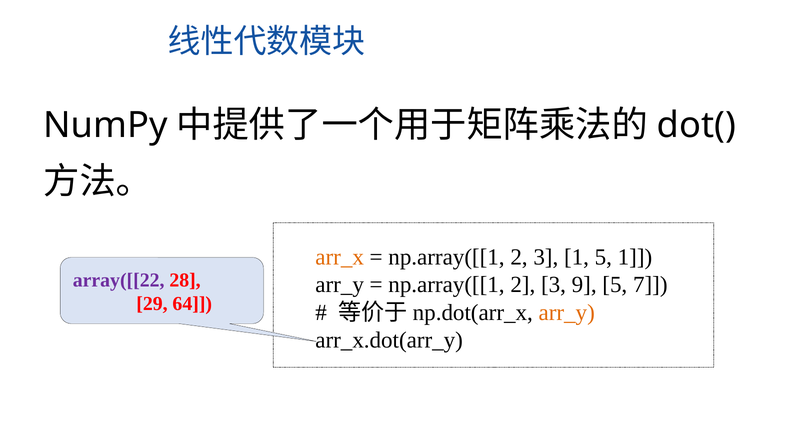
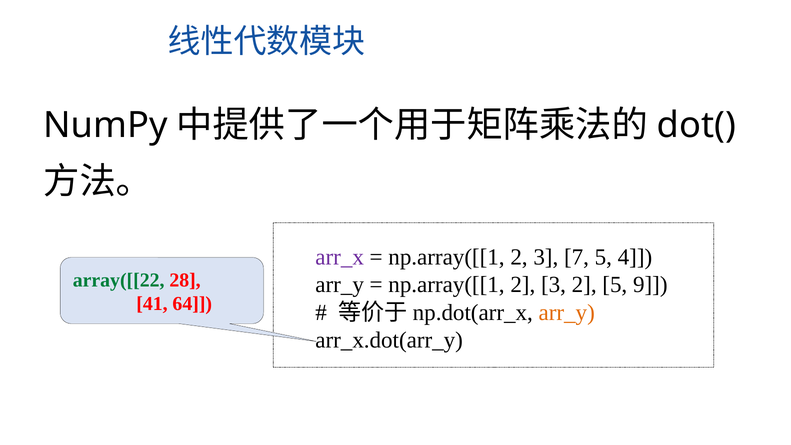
arr_x colour: orange -> purple (340, 257)
3 1: 1 -> 7 (577, 257)
5 1: 1 -> 4 (635, 257)
array([[22 colour: purple -> green (119, 280)
3 9: 9 -> 2 (584, 285)
7: 7 -> 9 (650, 285)
29: 29 -> 41 (152, 304)
